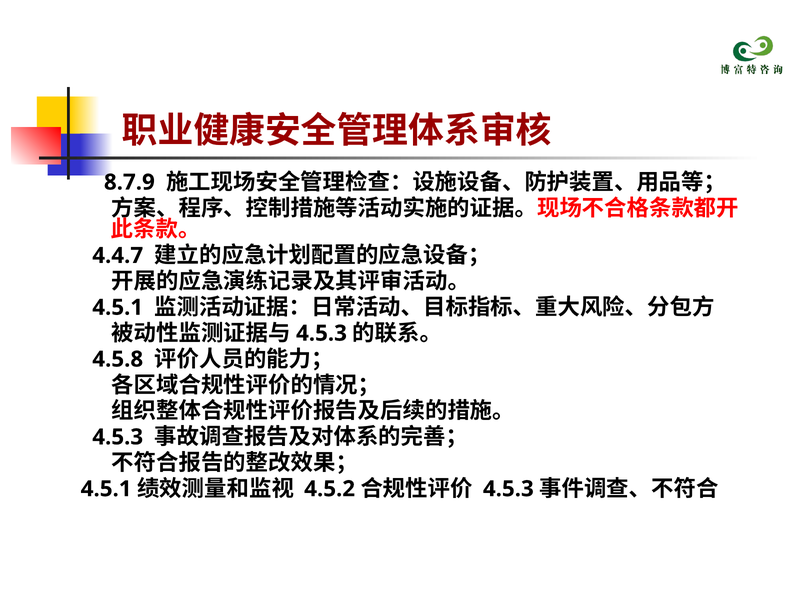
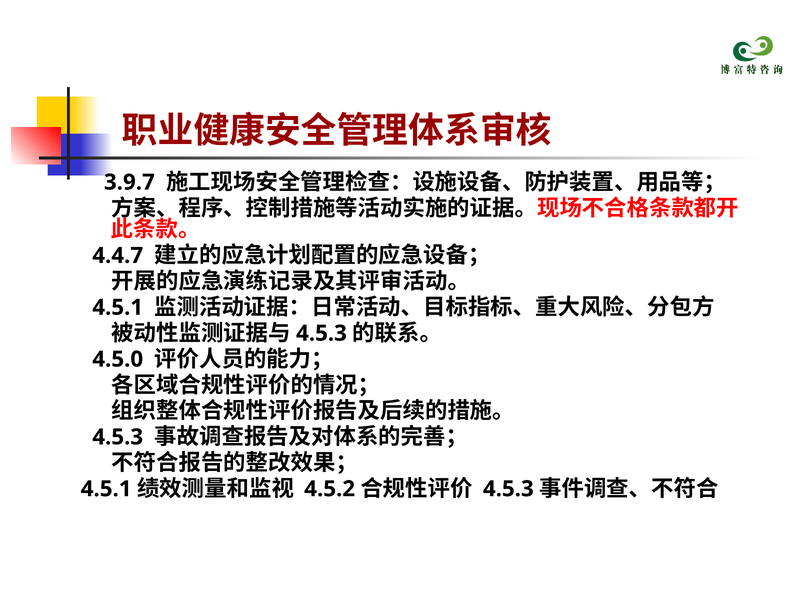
8.7.9: 8.7.9 -> 3.9.7 (129, 182)
4.5.8: 4.5.8 -> 4.5.0 (118, 360)
